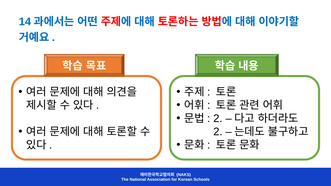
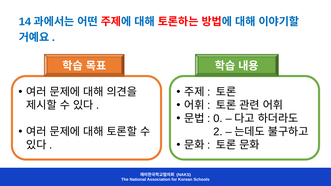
2: 2 -> 0 (218, 119)
